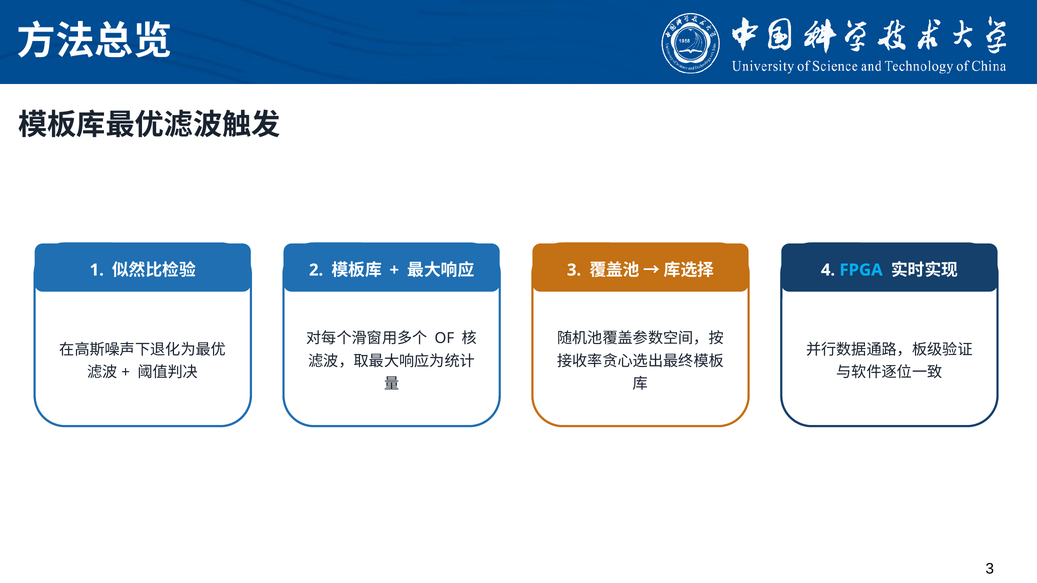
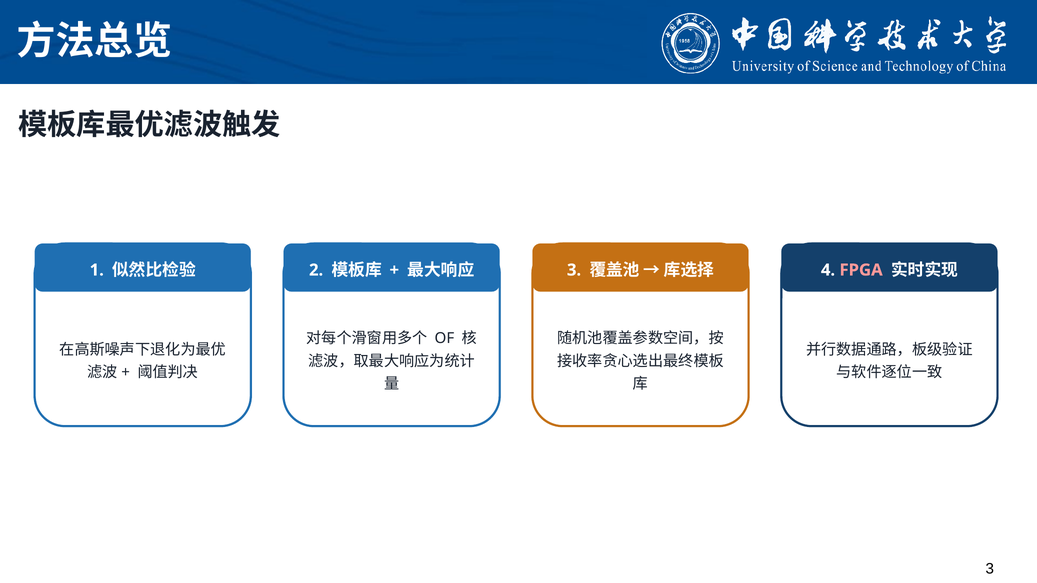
FPGA colour: light blue -> pink (861, 270)
